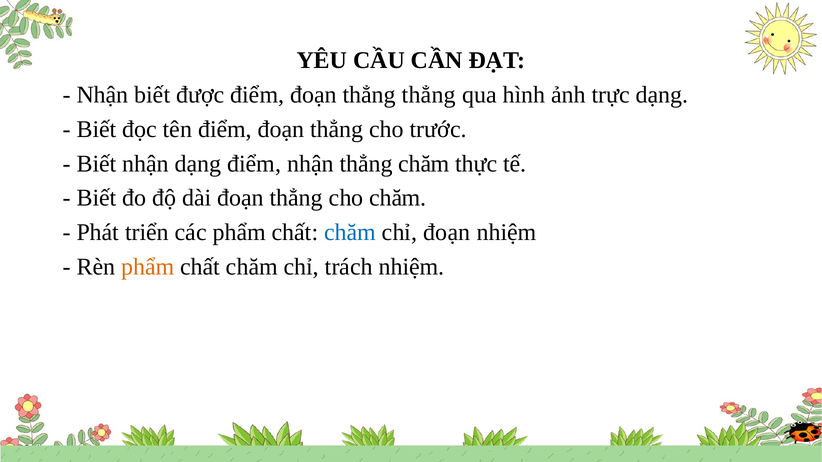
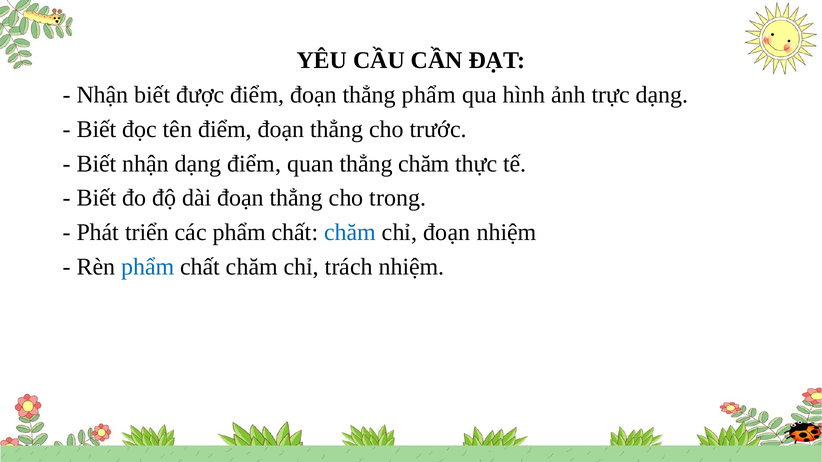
thẳng thẳng: thẳng -> phẩm (429, 95)
điểm nhận: nhận -> quan (310, 164)
cho chăm: chăm -> trong (398, 198)
phẩm colour: orange -> blue (148, 267)
